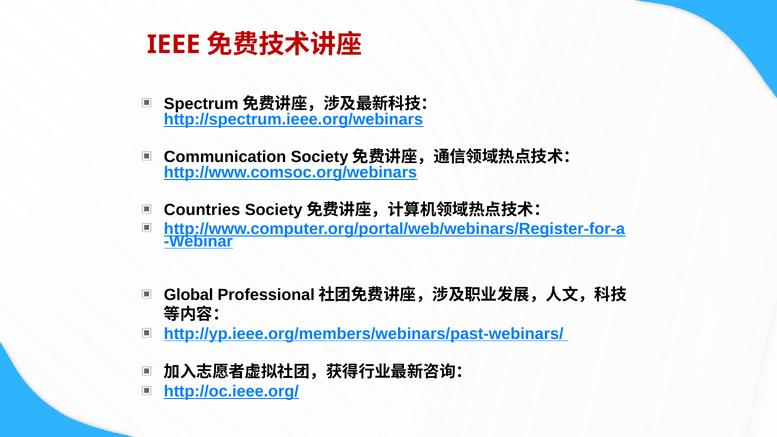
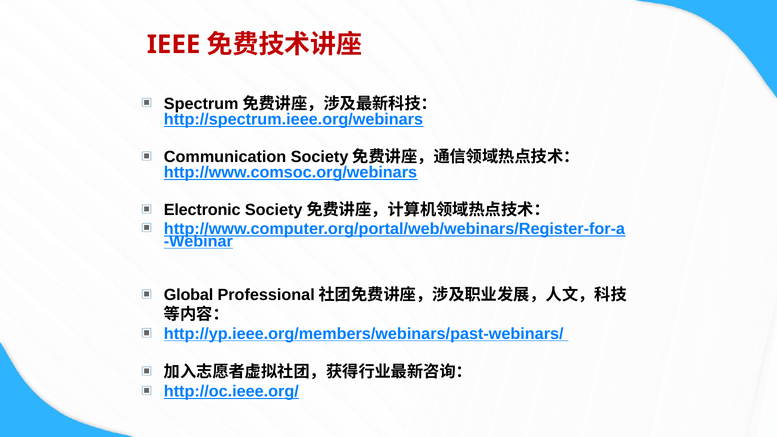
Countries: Countries -> Electronic (202, 210)
